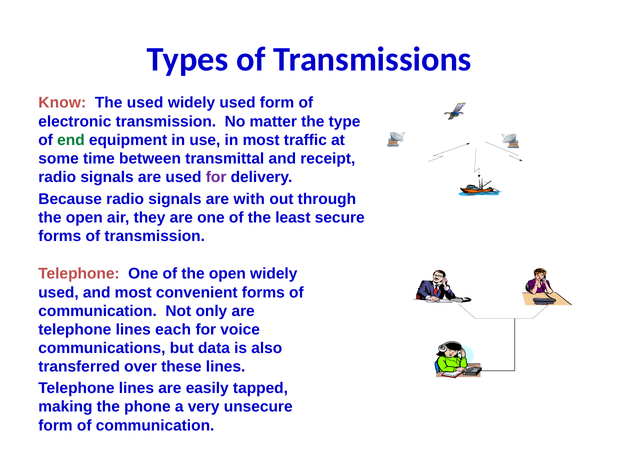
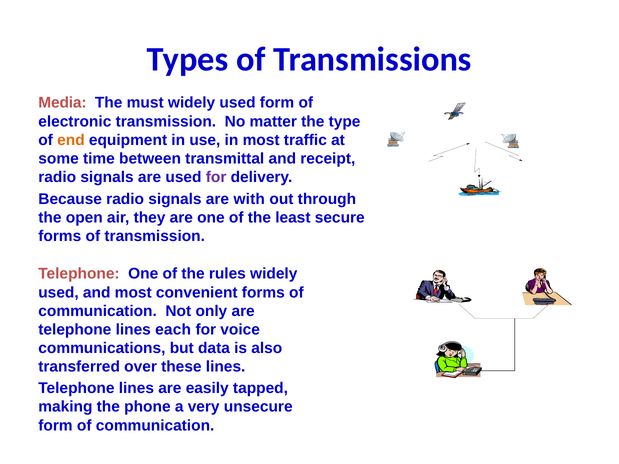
Know: Know -> Media (62, 103)
The used: used -> must (145, 103)
end colour: green -> orange (71, 140)
of the open: open -> rules (227, 274)
